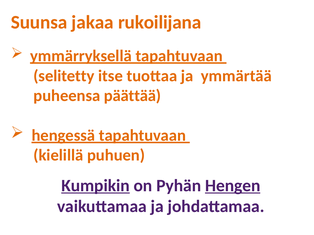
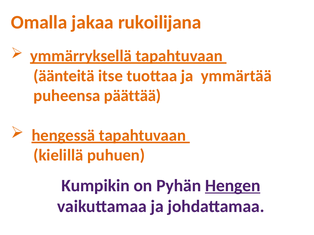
Suunsa: Suunsa -> Omalla (39, 22)
selitetty: selitetty -> äänteitä (64, 76)
Kumpikin underline: present -> none (96, 186)
